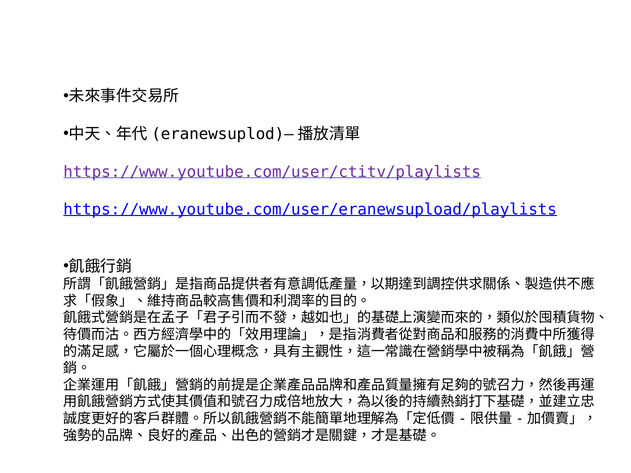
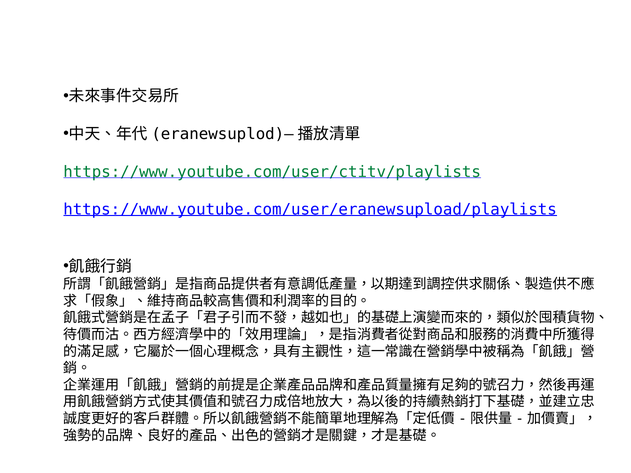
https://www.youtube.com/user/ctitv/playlists colour: purple -> green (272, 172)
